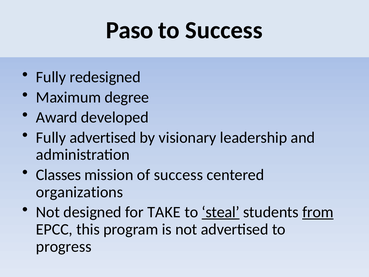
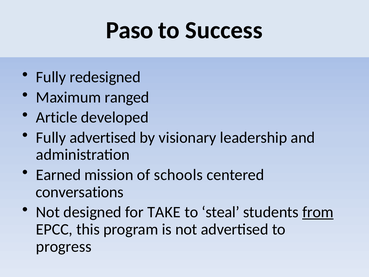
degree: degree -> ranged (127, 97)
Award: Award -> Article (57, 117)
Classes: Classes -> Earned (58, 175)
of success: success -> schools (178, 175)
organizations: organizations -> conversations (80, 192)
steal underline: present -> none (221, 212)
